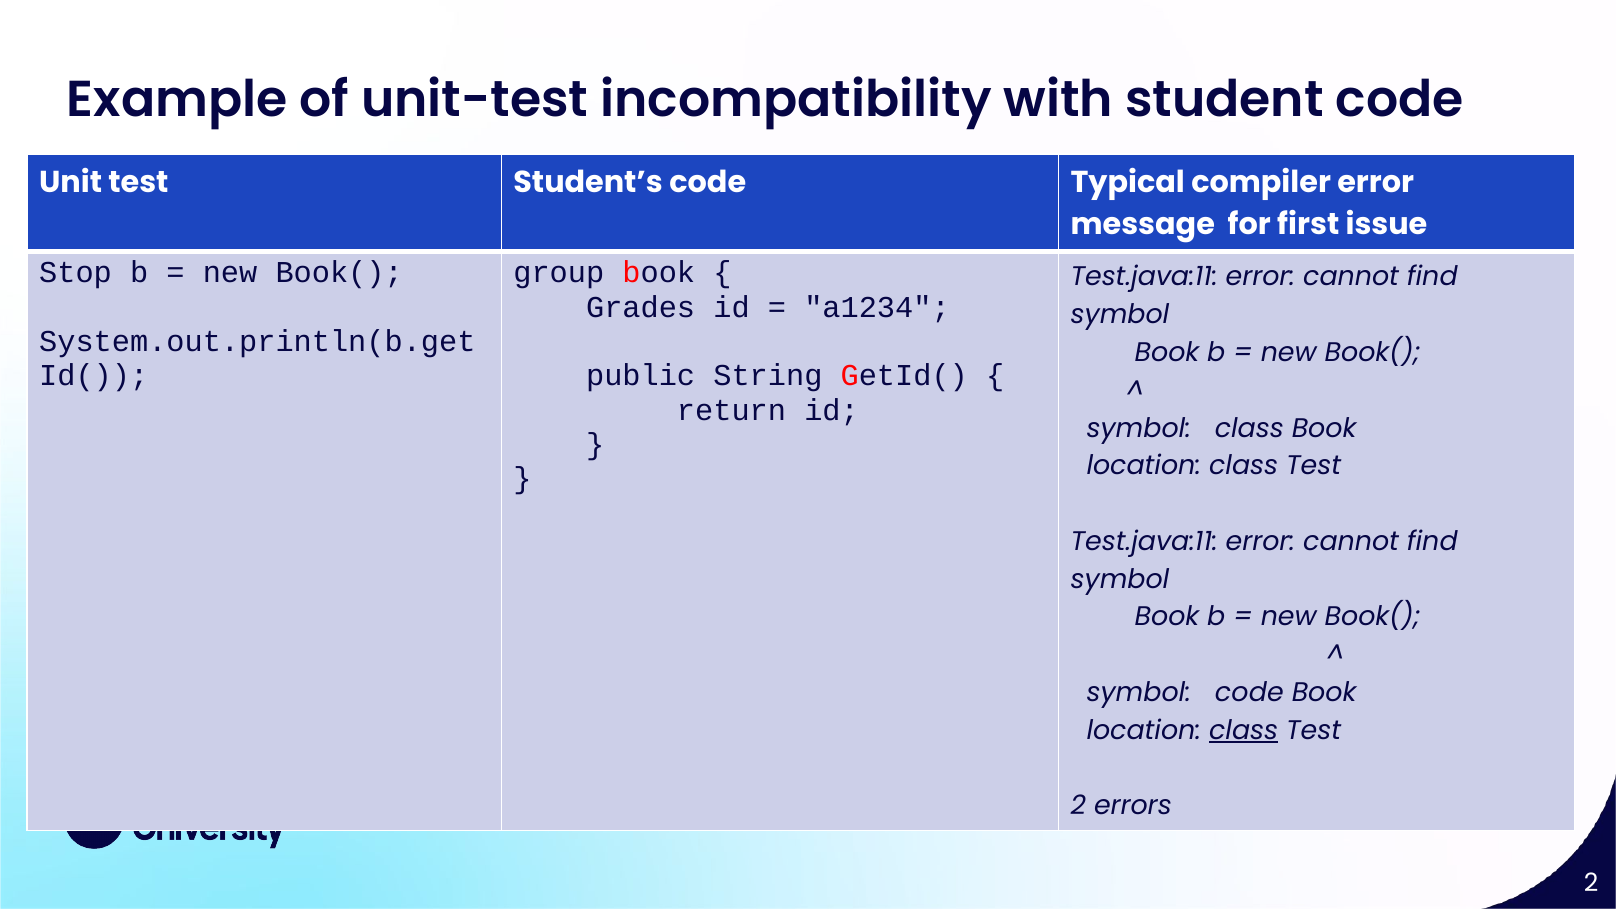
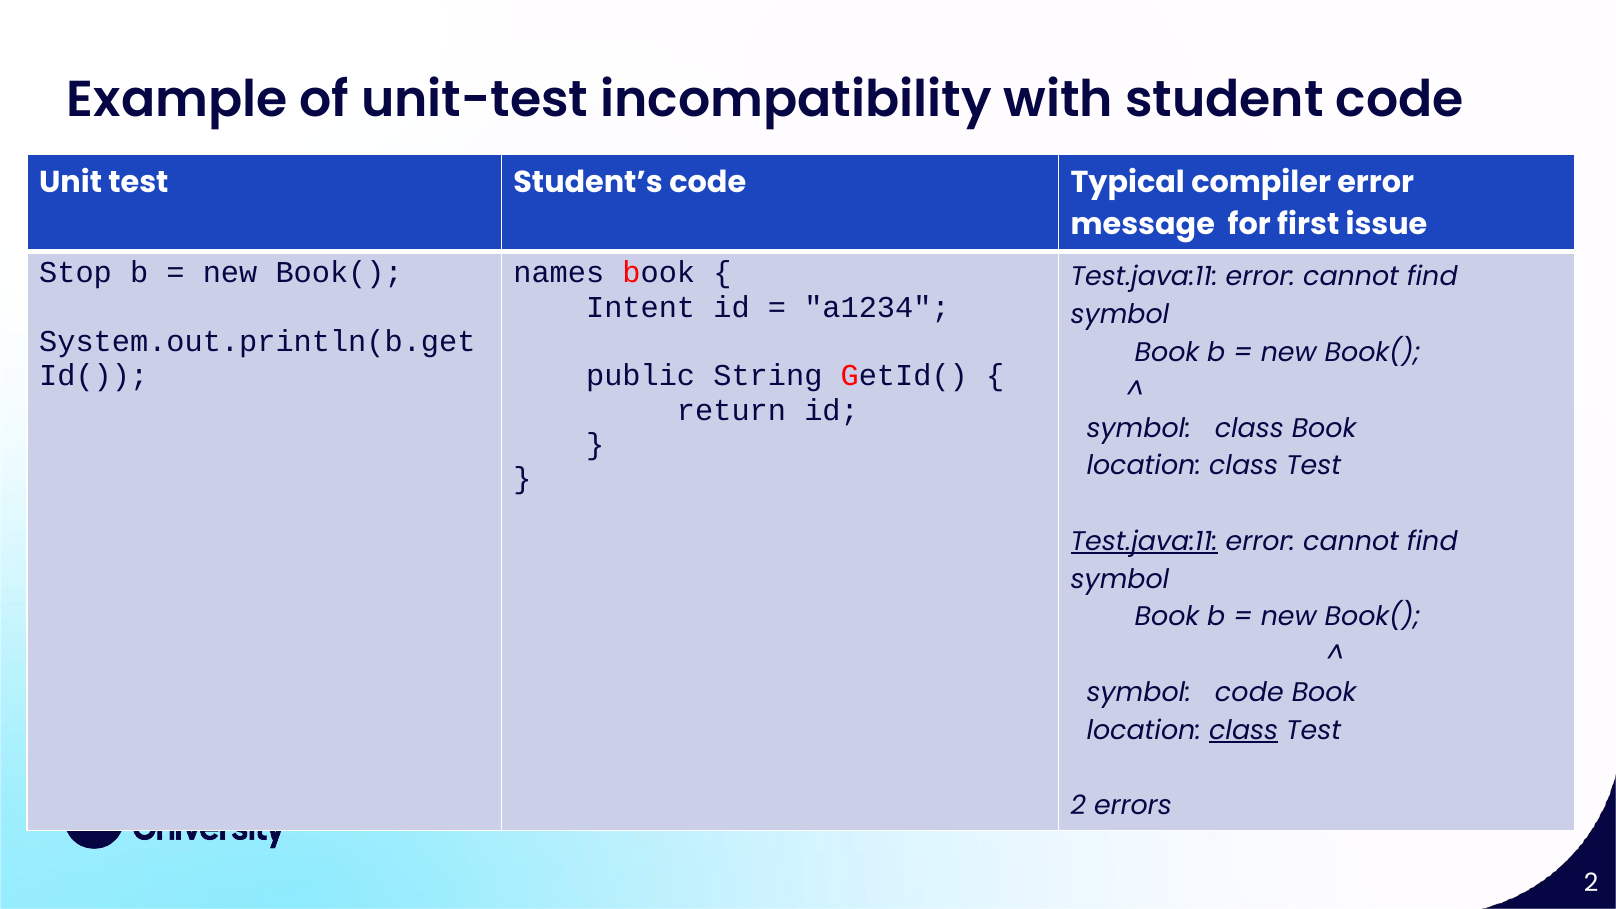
group: group -> names (559, 273)
Grades: Grades -> Intent (641, 307)
Test.java:11 underline: none -> present (1144, 542)
